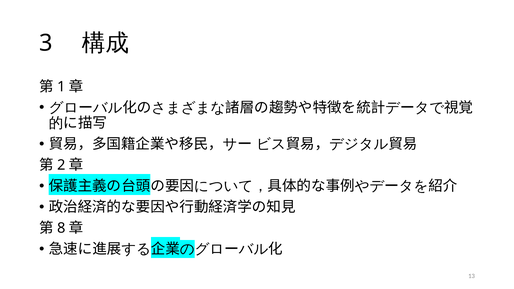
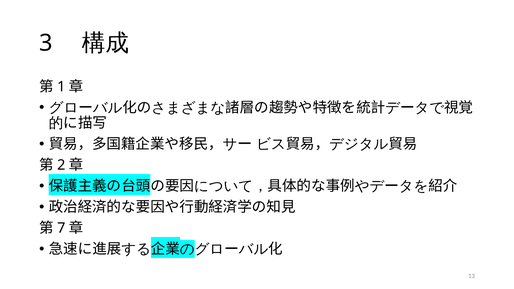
8: 8 -> 7 (61, 228)
